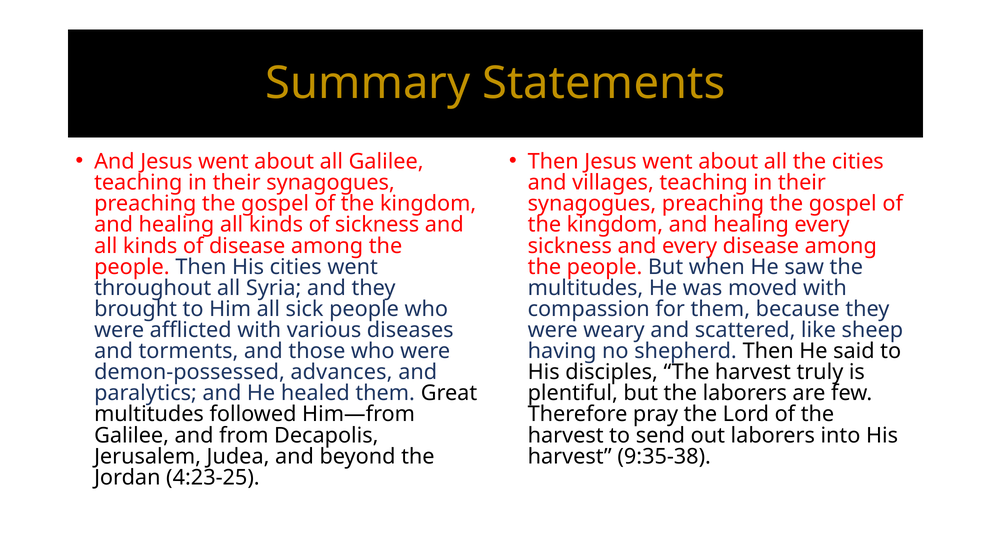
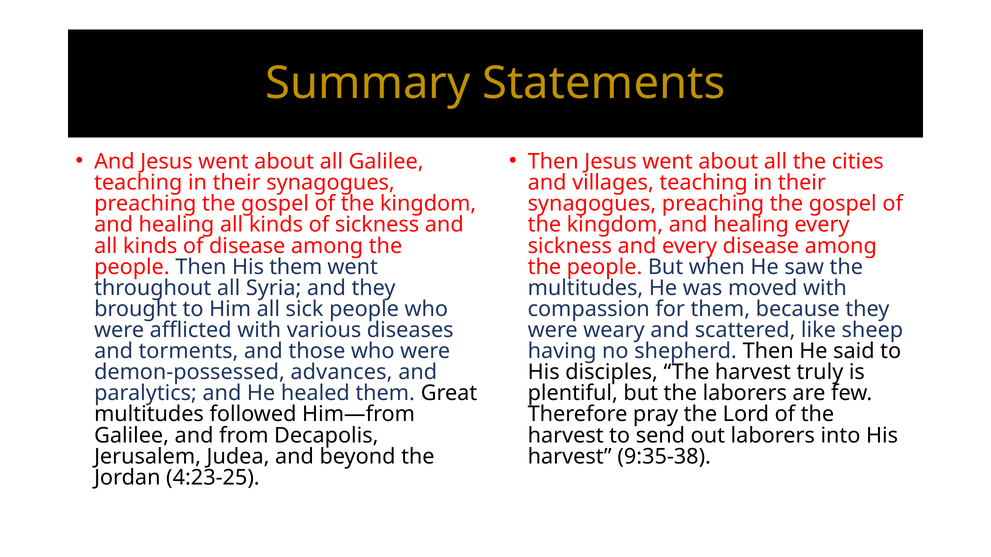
His cities: cities -> them (296, 267)
